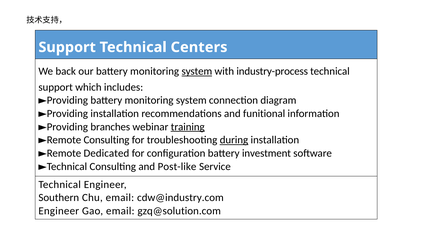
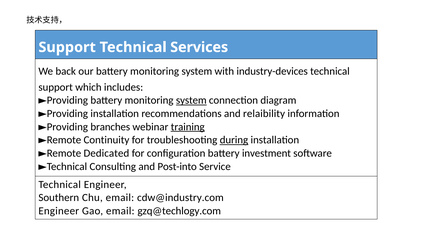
Centers: Centers -> Services (199, 47)
system underline: present -> none (197, 71)
industry-process: industry-process -> industry-devices (272, 71)
system underline: none -> present (191, 100)
funitional: funitional -> relaibility (264, 114)
►Remote Consulting: Consulting -> Continuity (106, 140)
Post-like: Post-like -> Post-into (177, 167)
gzq@solution.com: gzq@solution.com -> gzq@techlogy.com (179, 211)
